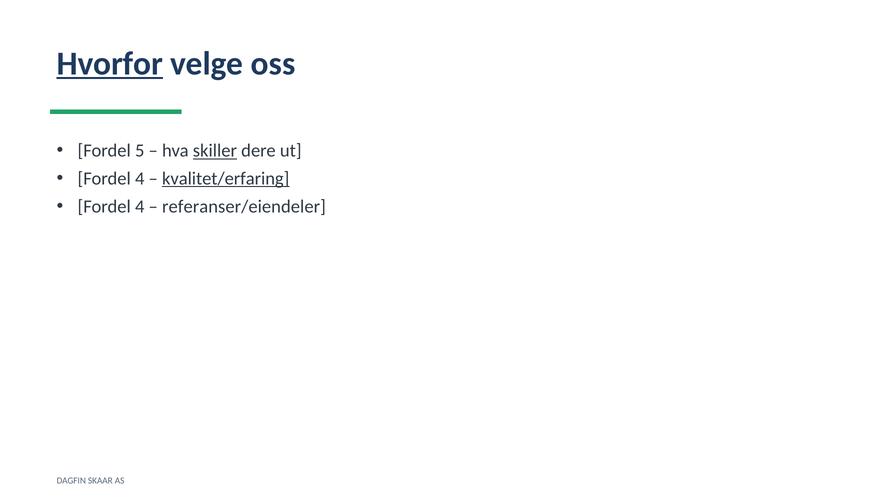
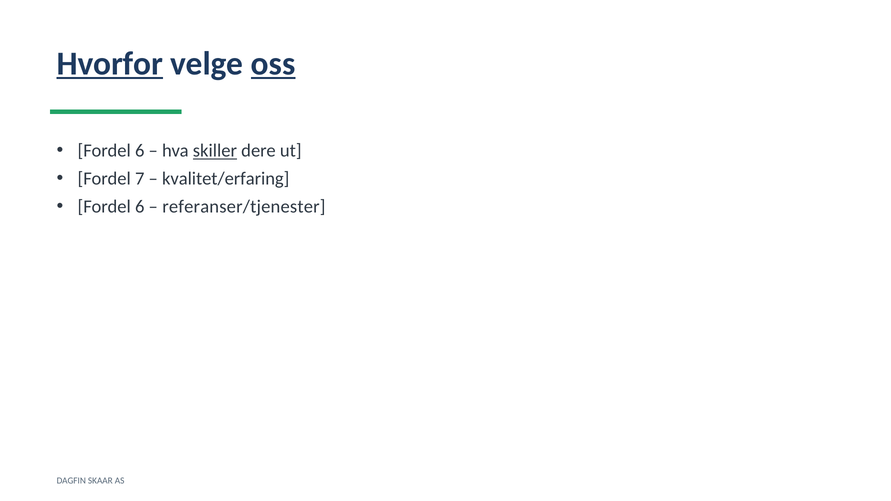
oss underline: none -> present (273, 64)
5: 5 -> 6 (140, 151)
4: 4 -> 7 (140, 179)
kvalitet/erfaring underline: present -> none (226, 179)
4: 4 -> 6 (140, 207)
referanser/eiendeler: referanser/eiendeler -> referanser/tjenester (244, 207)
